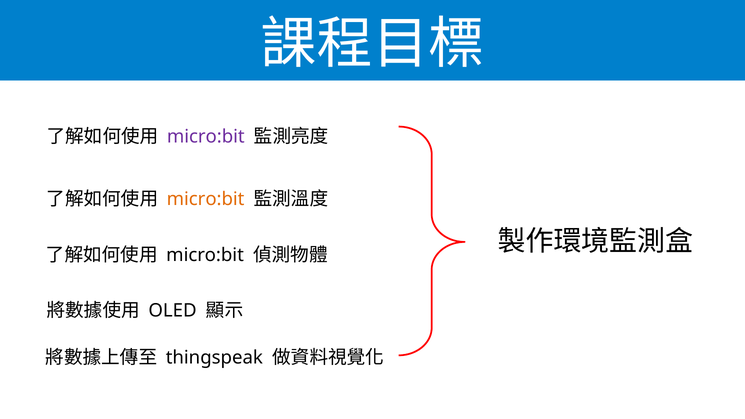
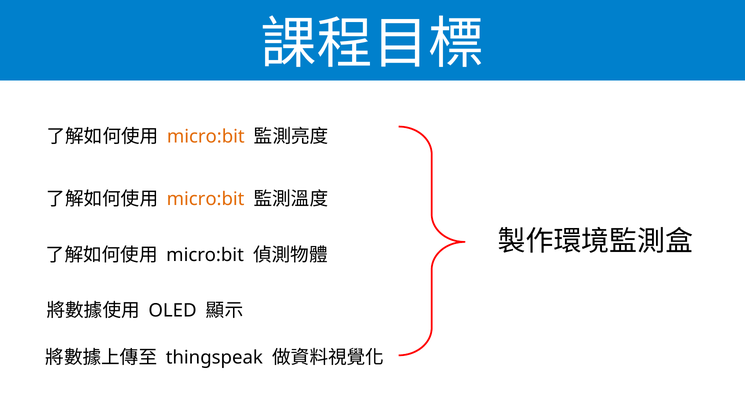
micro:bit colour: purple -> orange (206, 137)
